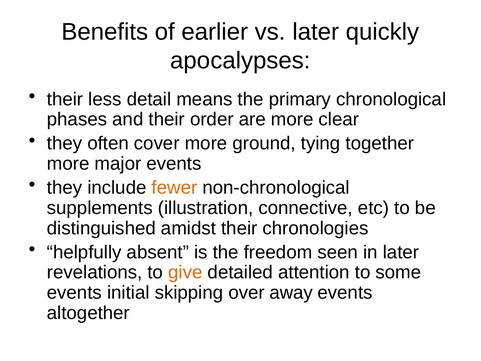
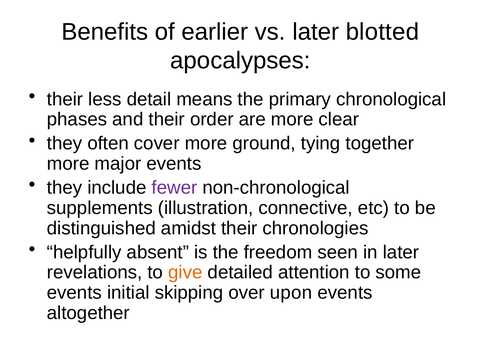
quickly: quickly -> blotted (382, 32)
fewer colour: orange -> purple (174, 188)
away: away -> upon (291, 293)
